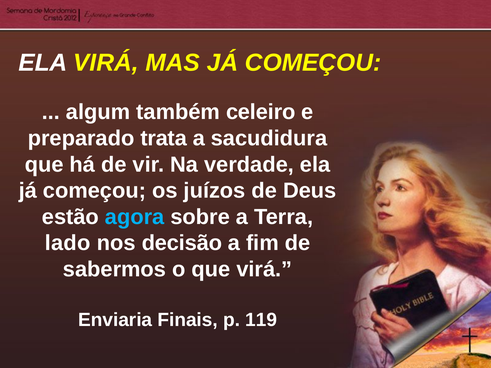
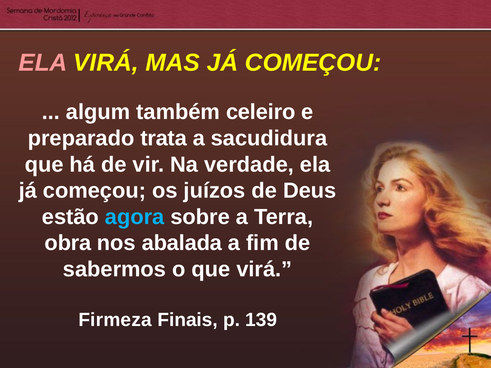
ELA colour: white -> pink (43, 63)
lado: lado -> obra (68, 243)
decisão: decisão -> abalada (182, 243)
Enviaria: Enviaria -> Firmeza (115, 320)
119: 119 -> 139 (261, 320)
